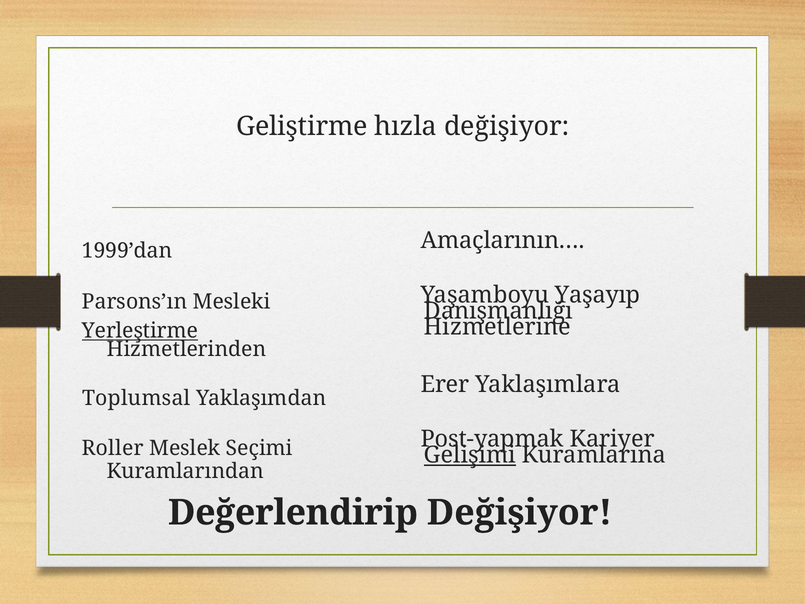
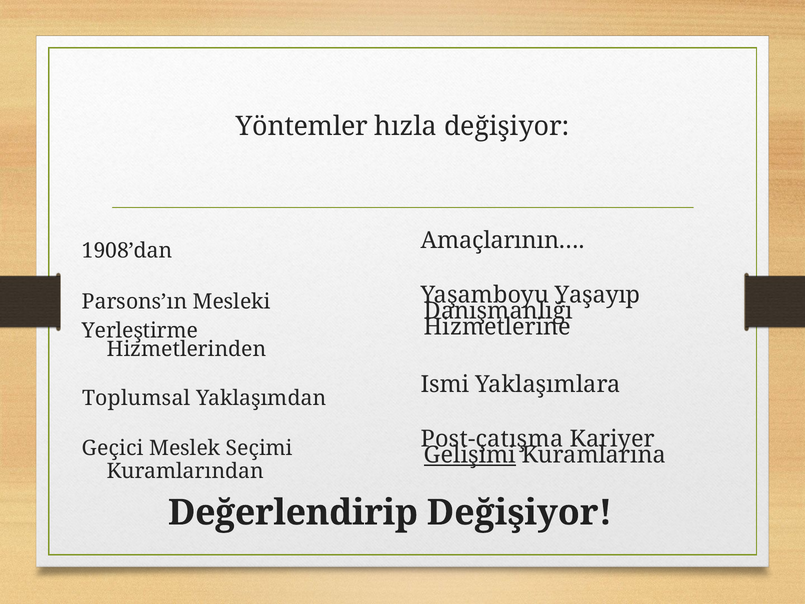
Geliştirme: Geliştirme -> Yöntemler (302, 126)
1999’dan: 1999’dan -> 1908’dan (127, 251)
Yerleştirme underline: present -> none (140, 331)
Erer: Erer -> Ismi (445, 384)
Post-yapmak: Post-yapmak -> Post-çatışma (492, 439)
Roller: Roller -> Geçici (113, 448)
